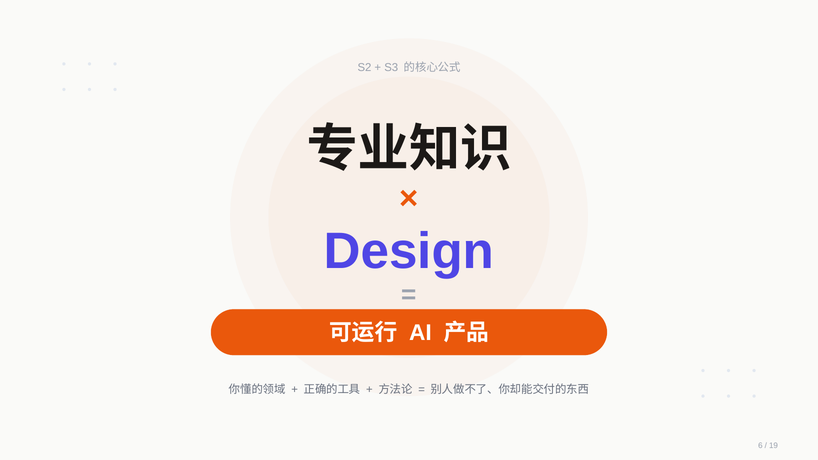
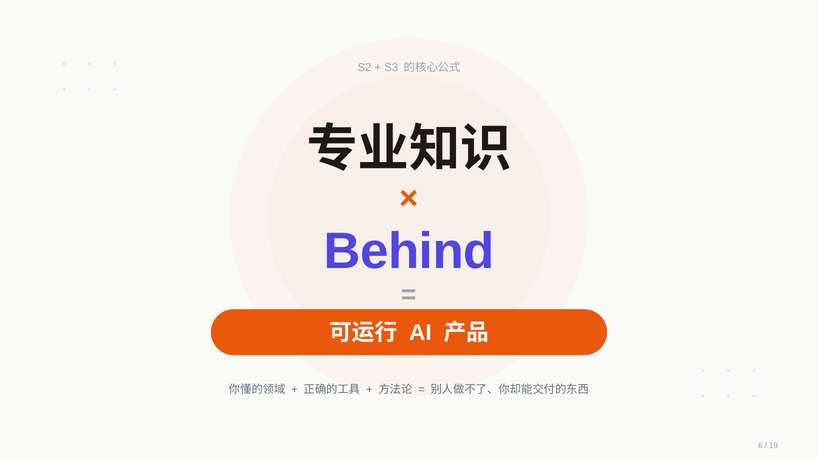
Design: Design -> Behind (409, 252)
